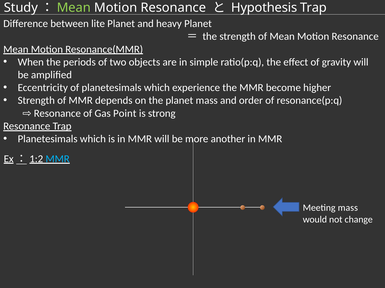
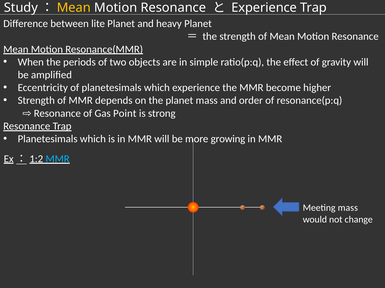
Mean colour: light green -> yellow (74, 8)
Hypothesis: Hypothesis -> Experience (264, 8)
another: another -> growing (228, 139)
